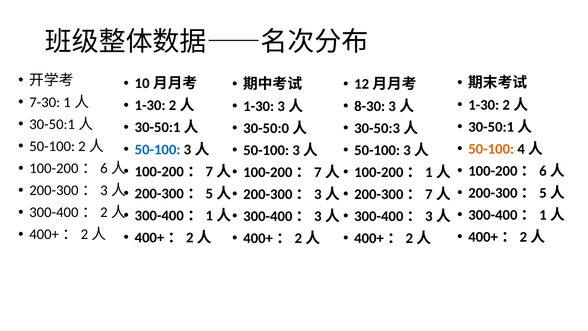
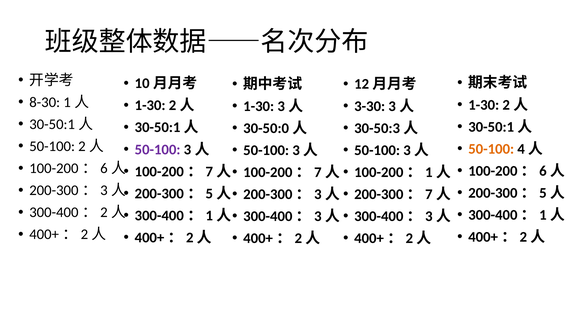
7-30: 7-30 -> 8-30 (45, 102)
8-30: 8-30 -> 3-30 (370, 106)
50-100 colour: blue -> purple (158, 149)
